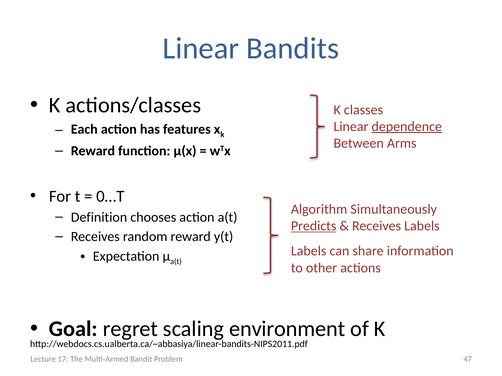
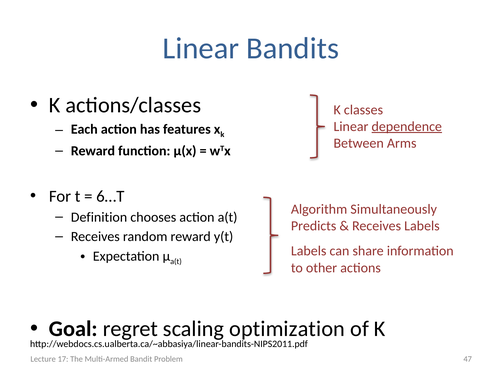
0…T: 0…T -> 6…T (110, 196)
Predicts underline: present -> none (314, 226)
environment: environment -> optimization (287, 329)
